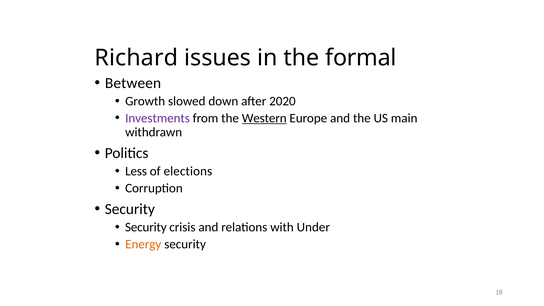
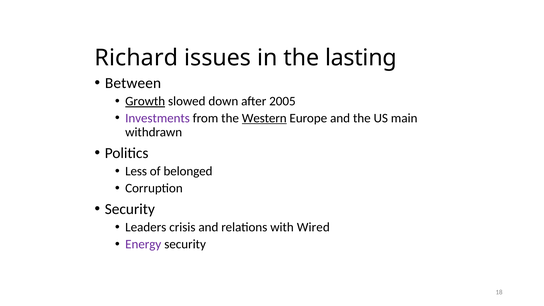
formal: formal -> lasting (361, 58)
Growth underline: none -> present (145, 101)
2020: 2020 -> 2005 (282, 101)
elections: elections -> belonged (188, 171)
Security: Security -> Leaders (146, 227)
Under: Under -> Wired (313, 227)
Energy colour: orange -> purple (143, 244)
